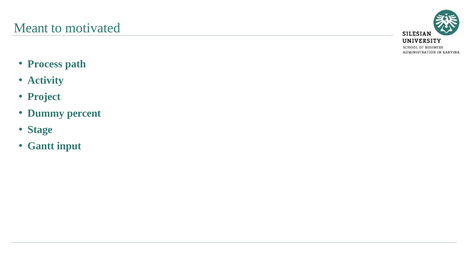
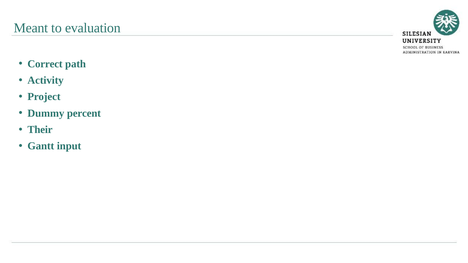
motivated: motivated -> evaluation (93, 28)
Process: Process -> Correct (45, 64)
Stage: Stage -> Their (40, 130)
